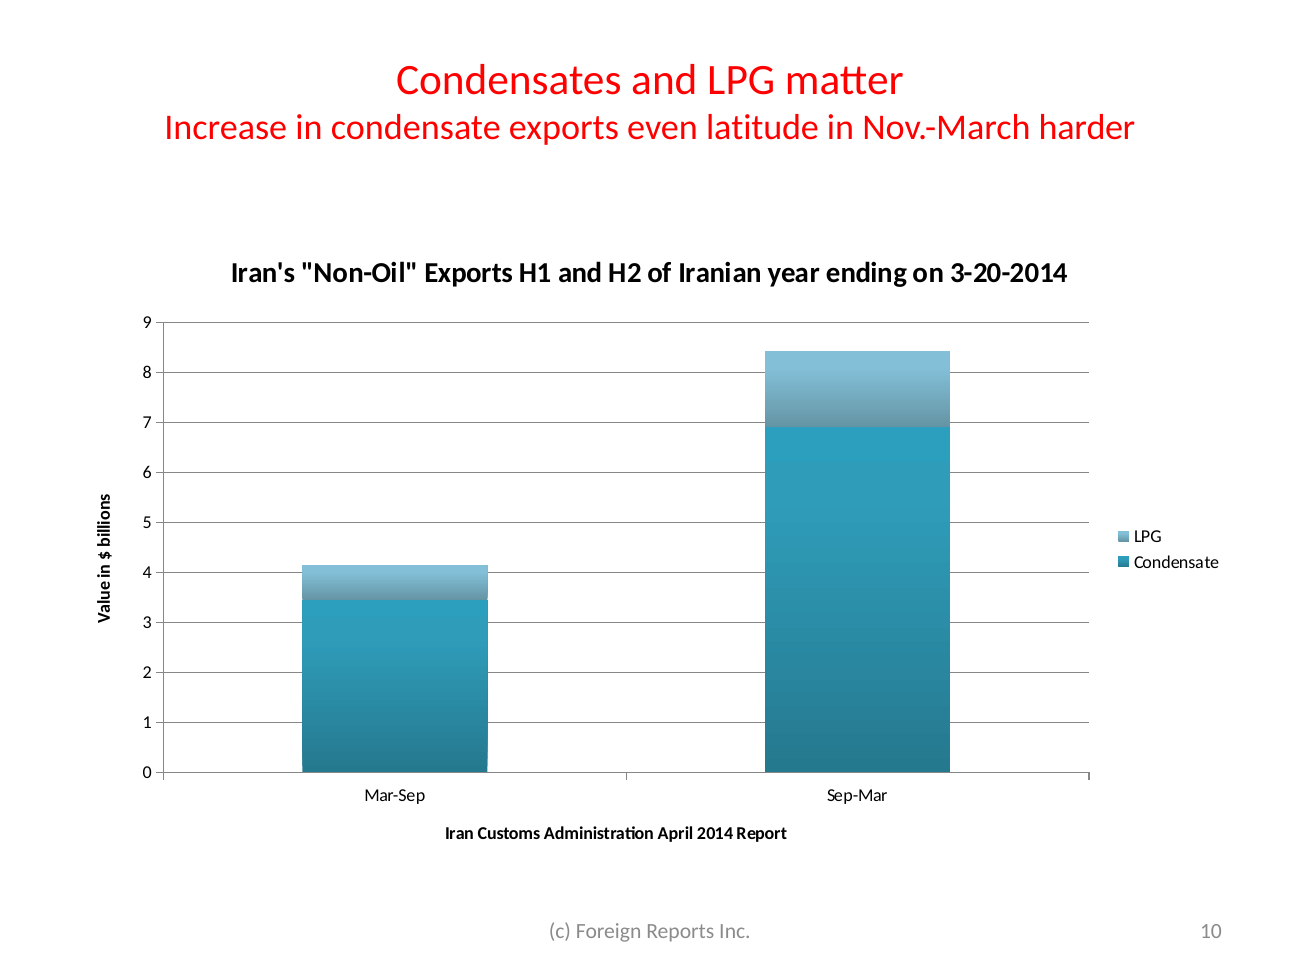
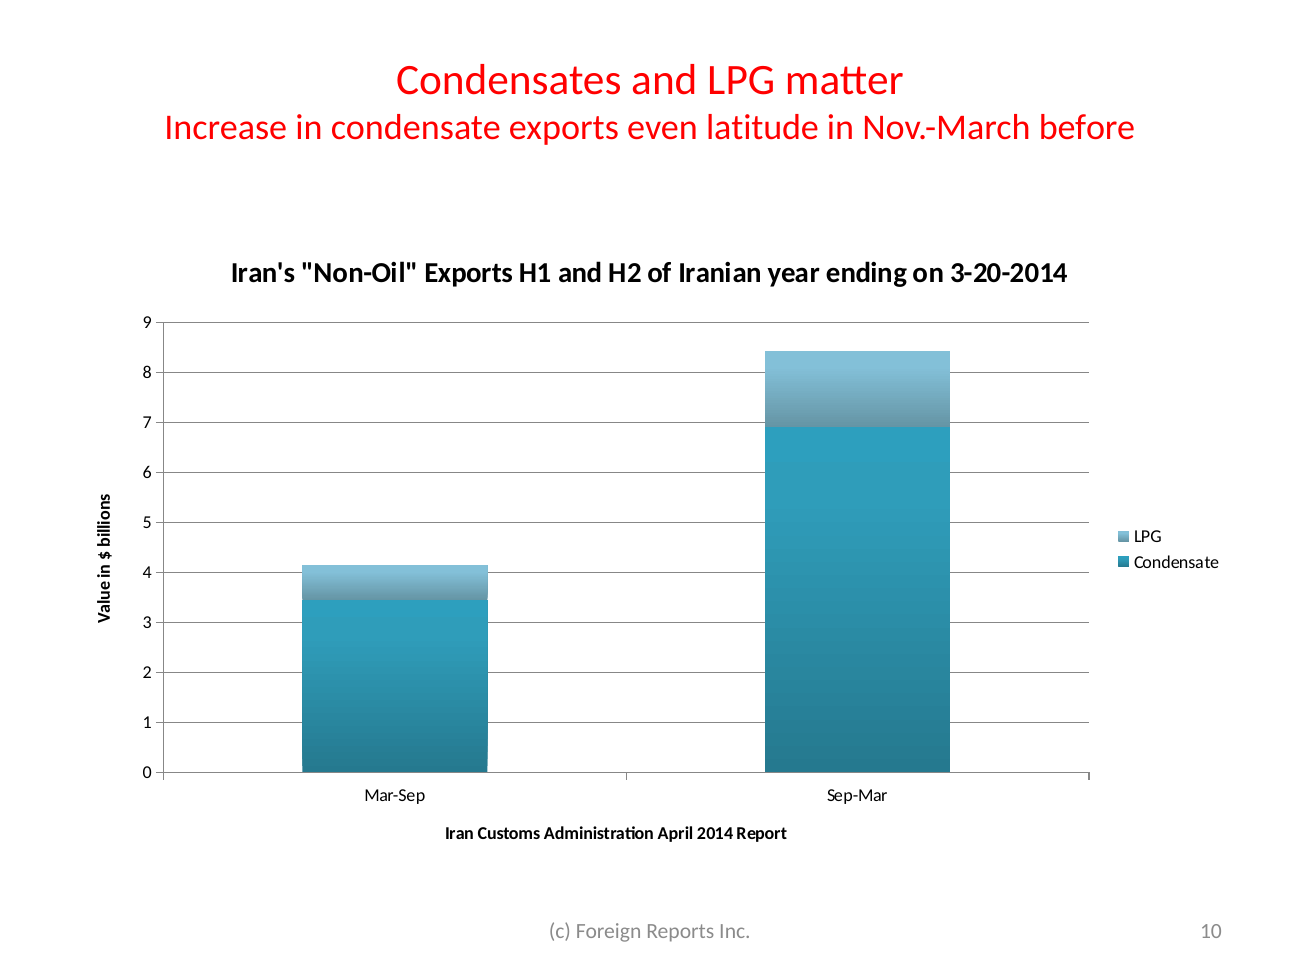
harder: harder -> before (1087, 127)
